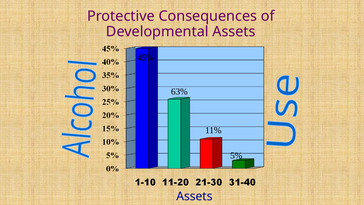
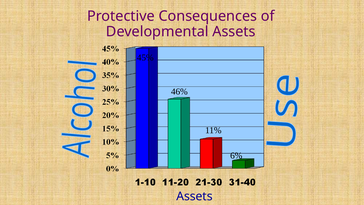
63%: 63% -> 46% (179, 92)
5%: 5% -> 6% (236, 155)
